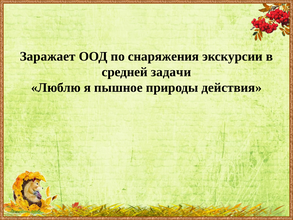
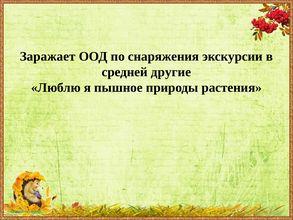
задачи: задачи -> другие (171, 72)
действия: действия -> растения (232, 88)
